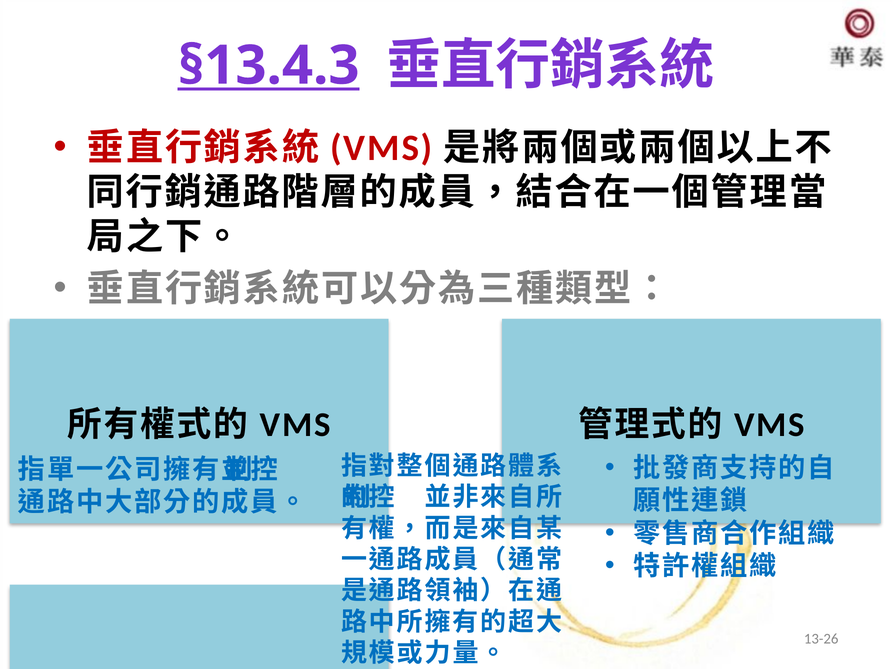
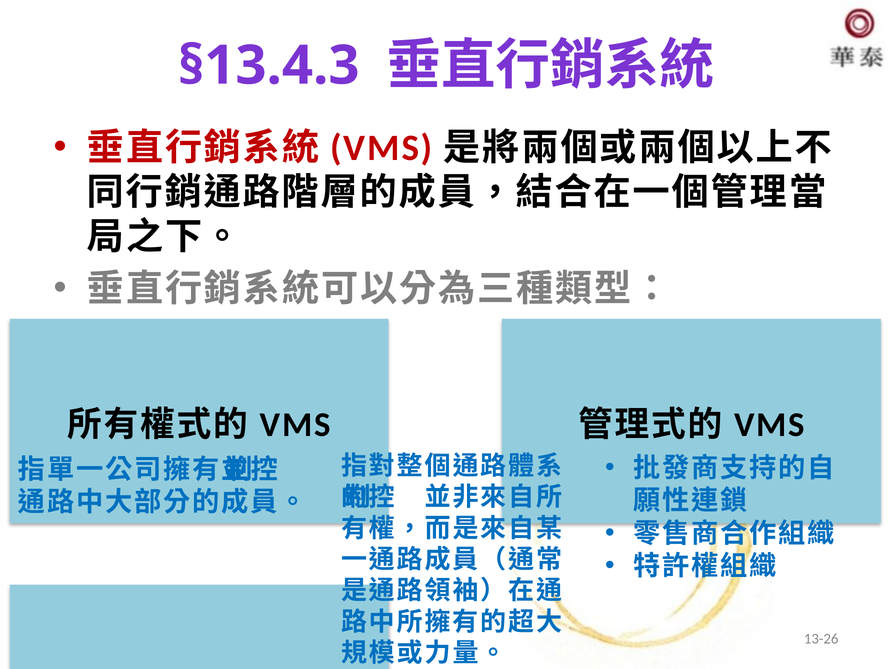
§13.4.3 underline: present -> none (269, 66)
